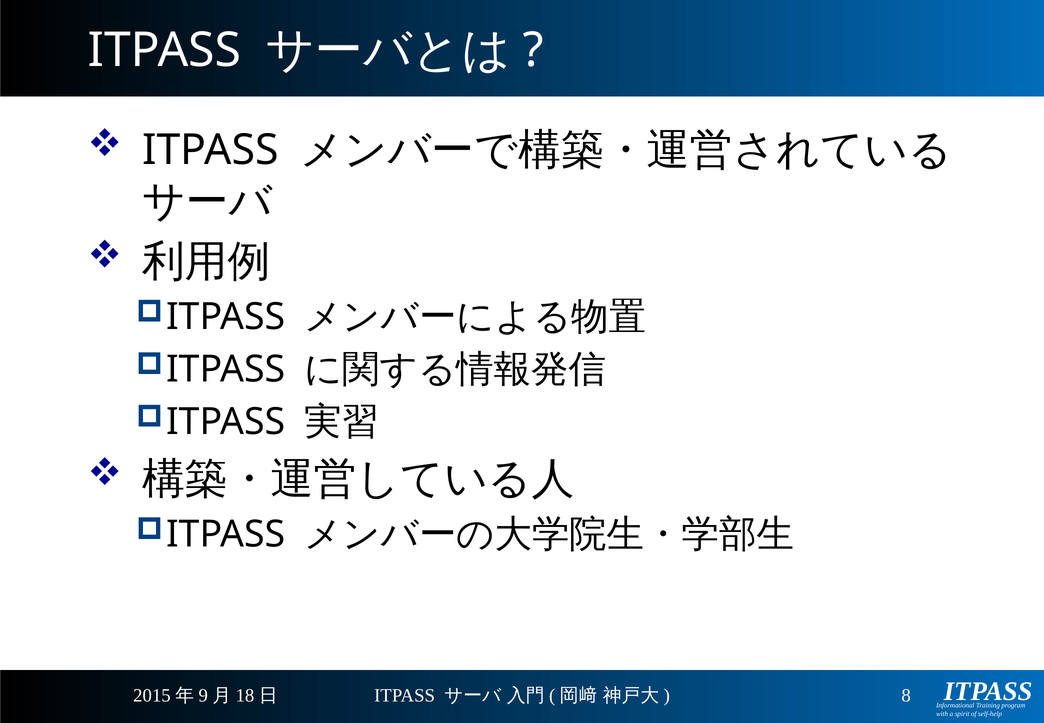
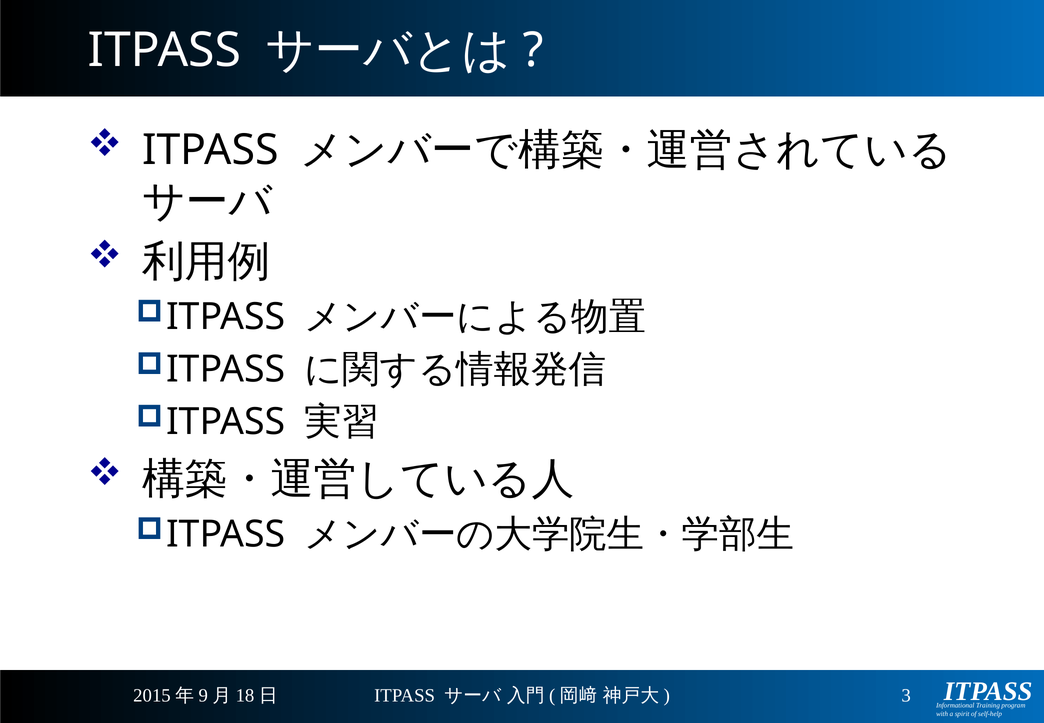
8: 8 -> 3 (906, 695)
